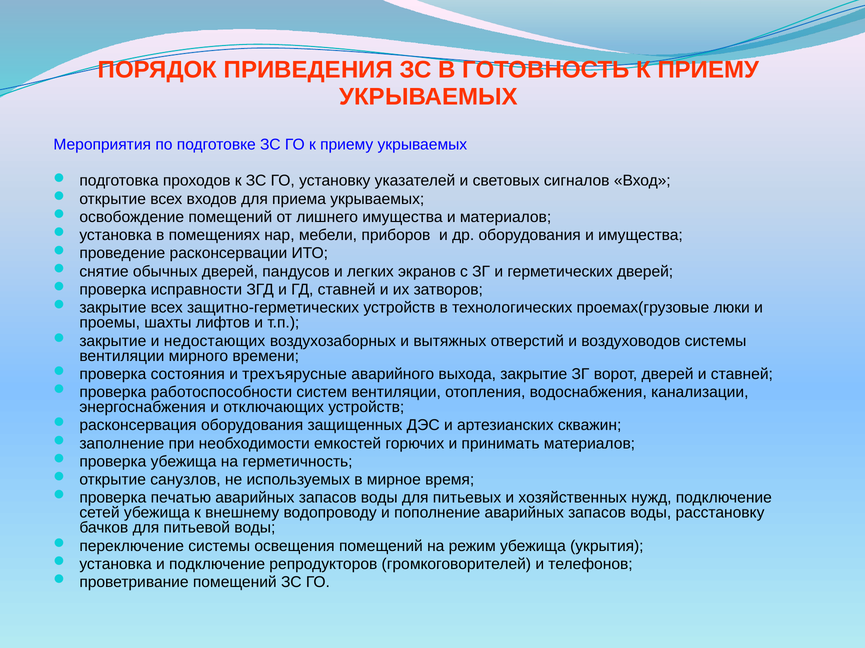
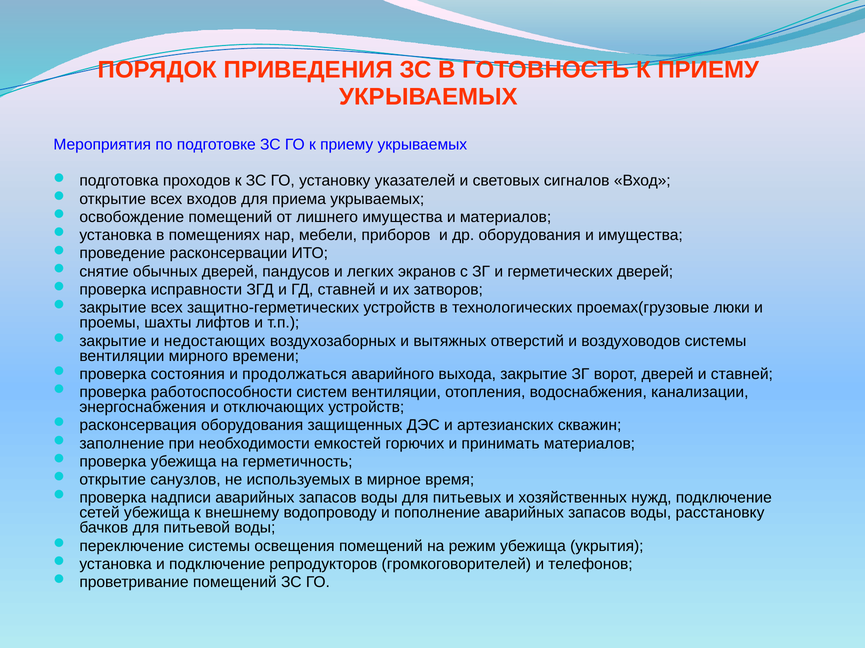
трехъярусные: трехъярусные -> продолжаться (295, 374)
печатью: печатью -> надписи (181, 498)
